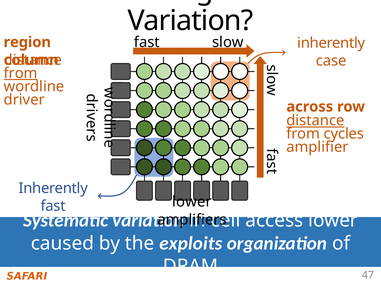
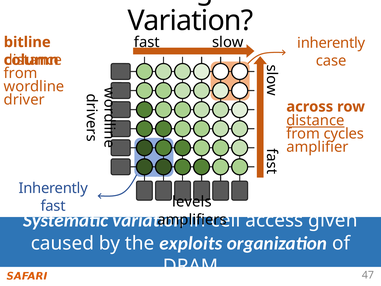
region: region -> bitline (27, 42)
from underline: present -> none (21, 73)
lower: lower -> levels (192, 202)
access lower: lower -> given (333, 220)
